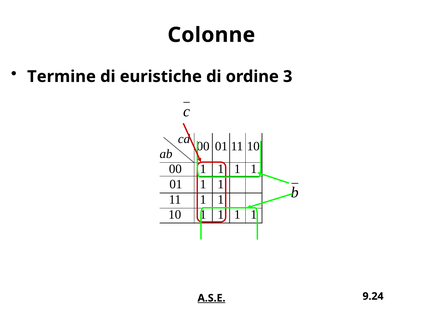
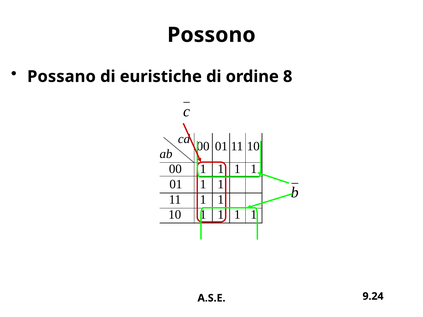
Colonne: Colonne -> Possono (211, 35)
Termine: Termine -> Possano (61, 77)
3: 3 -> 8 (288, 77)
A.S.E underline: present -> none (211, 298)
